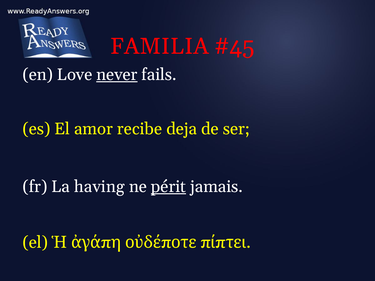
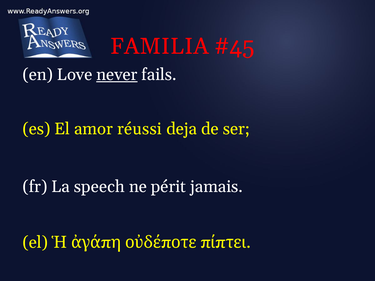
recibe: recibe -> réussi (140, 129)
having: having -> speech (99, 187)
périt underline: present -> none (168, 187)
